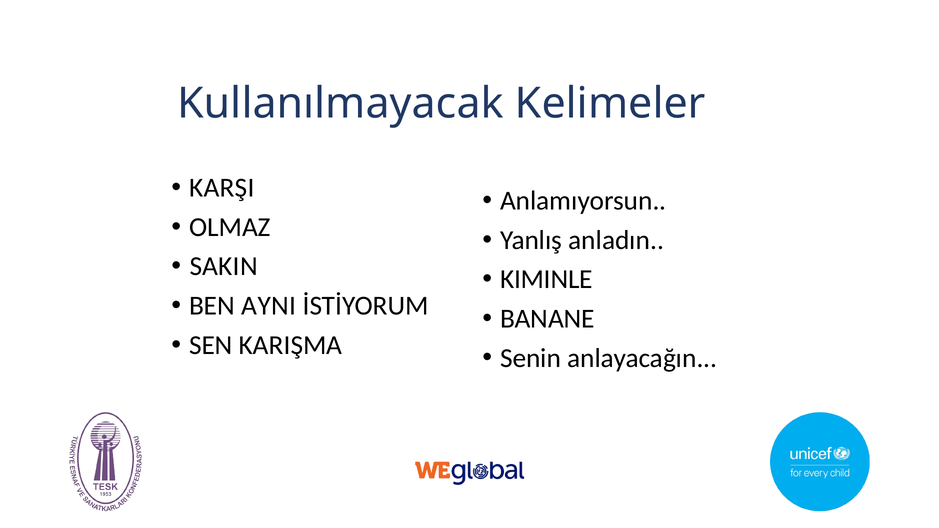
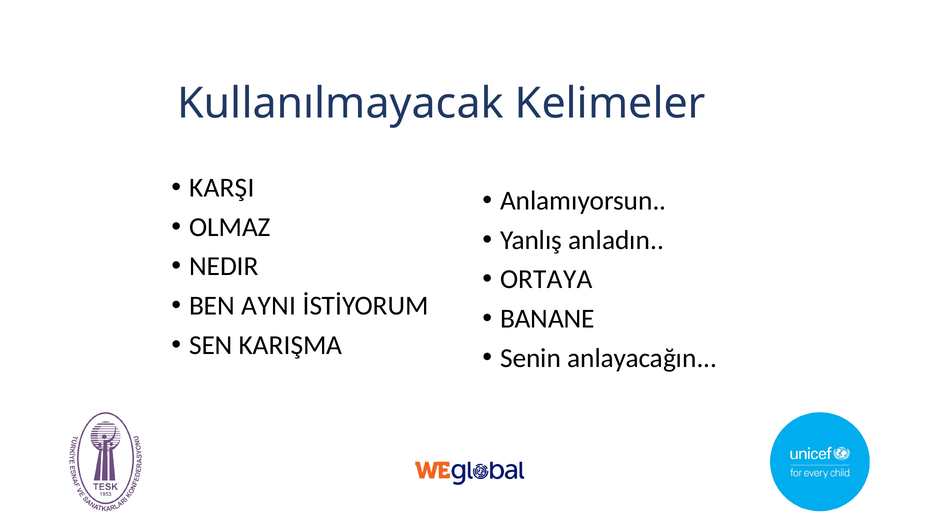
SAKIN: SAKIN -> NEDIR (224, 267)
KIMINLE: KIMINLE -> ORTAYA (546, 280)
